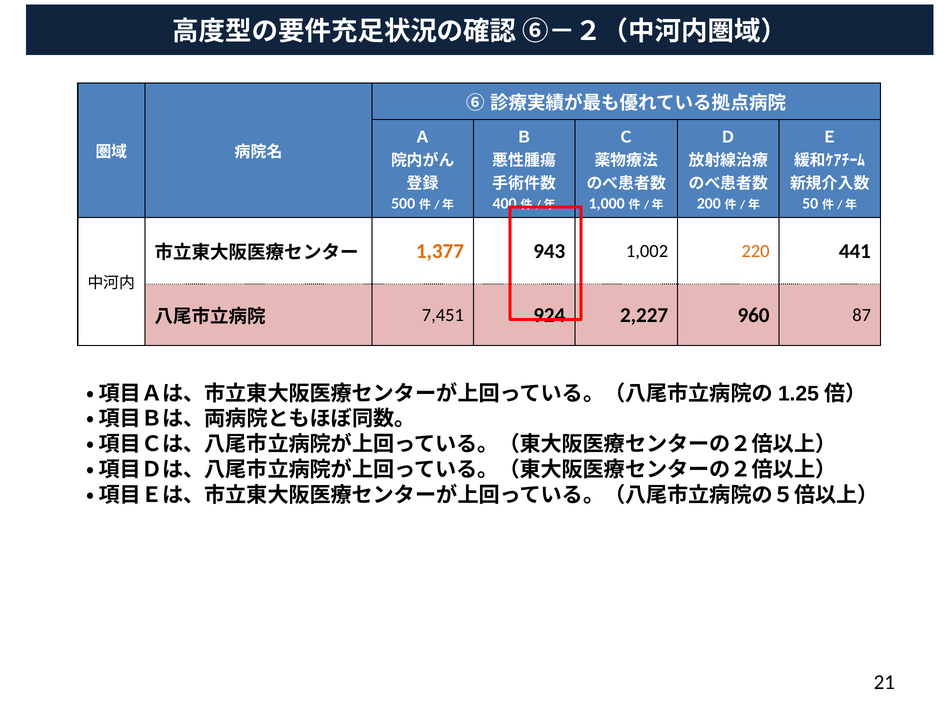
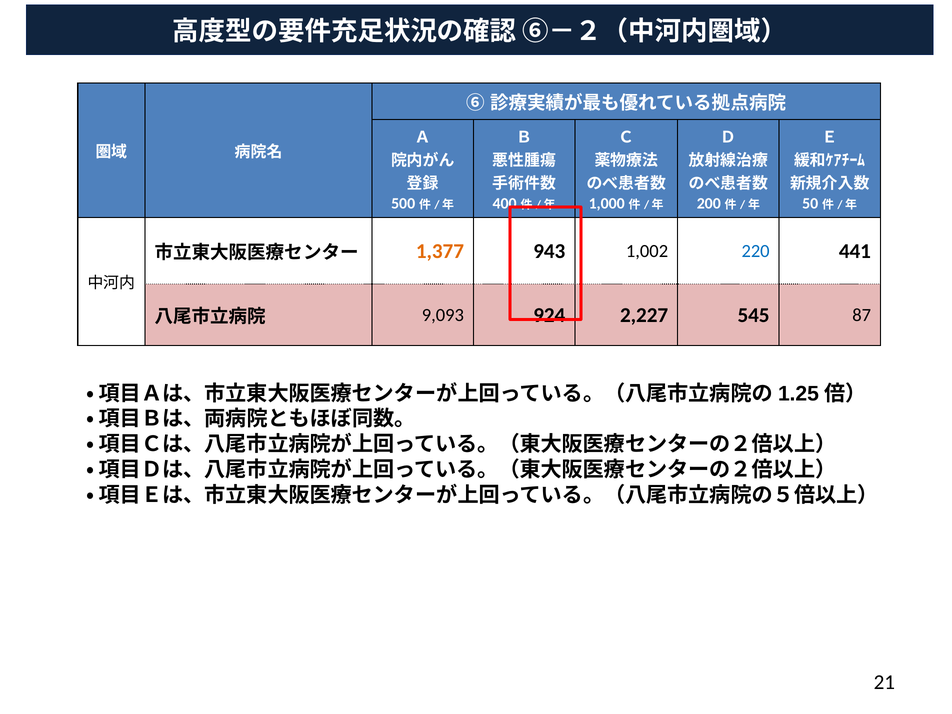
220 colour: orange -> blue (756, 251)
7,451: 7,451 -> 9,093 (443, 315)
960: 960 -> 545 (754, 315)
